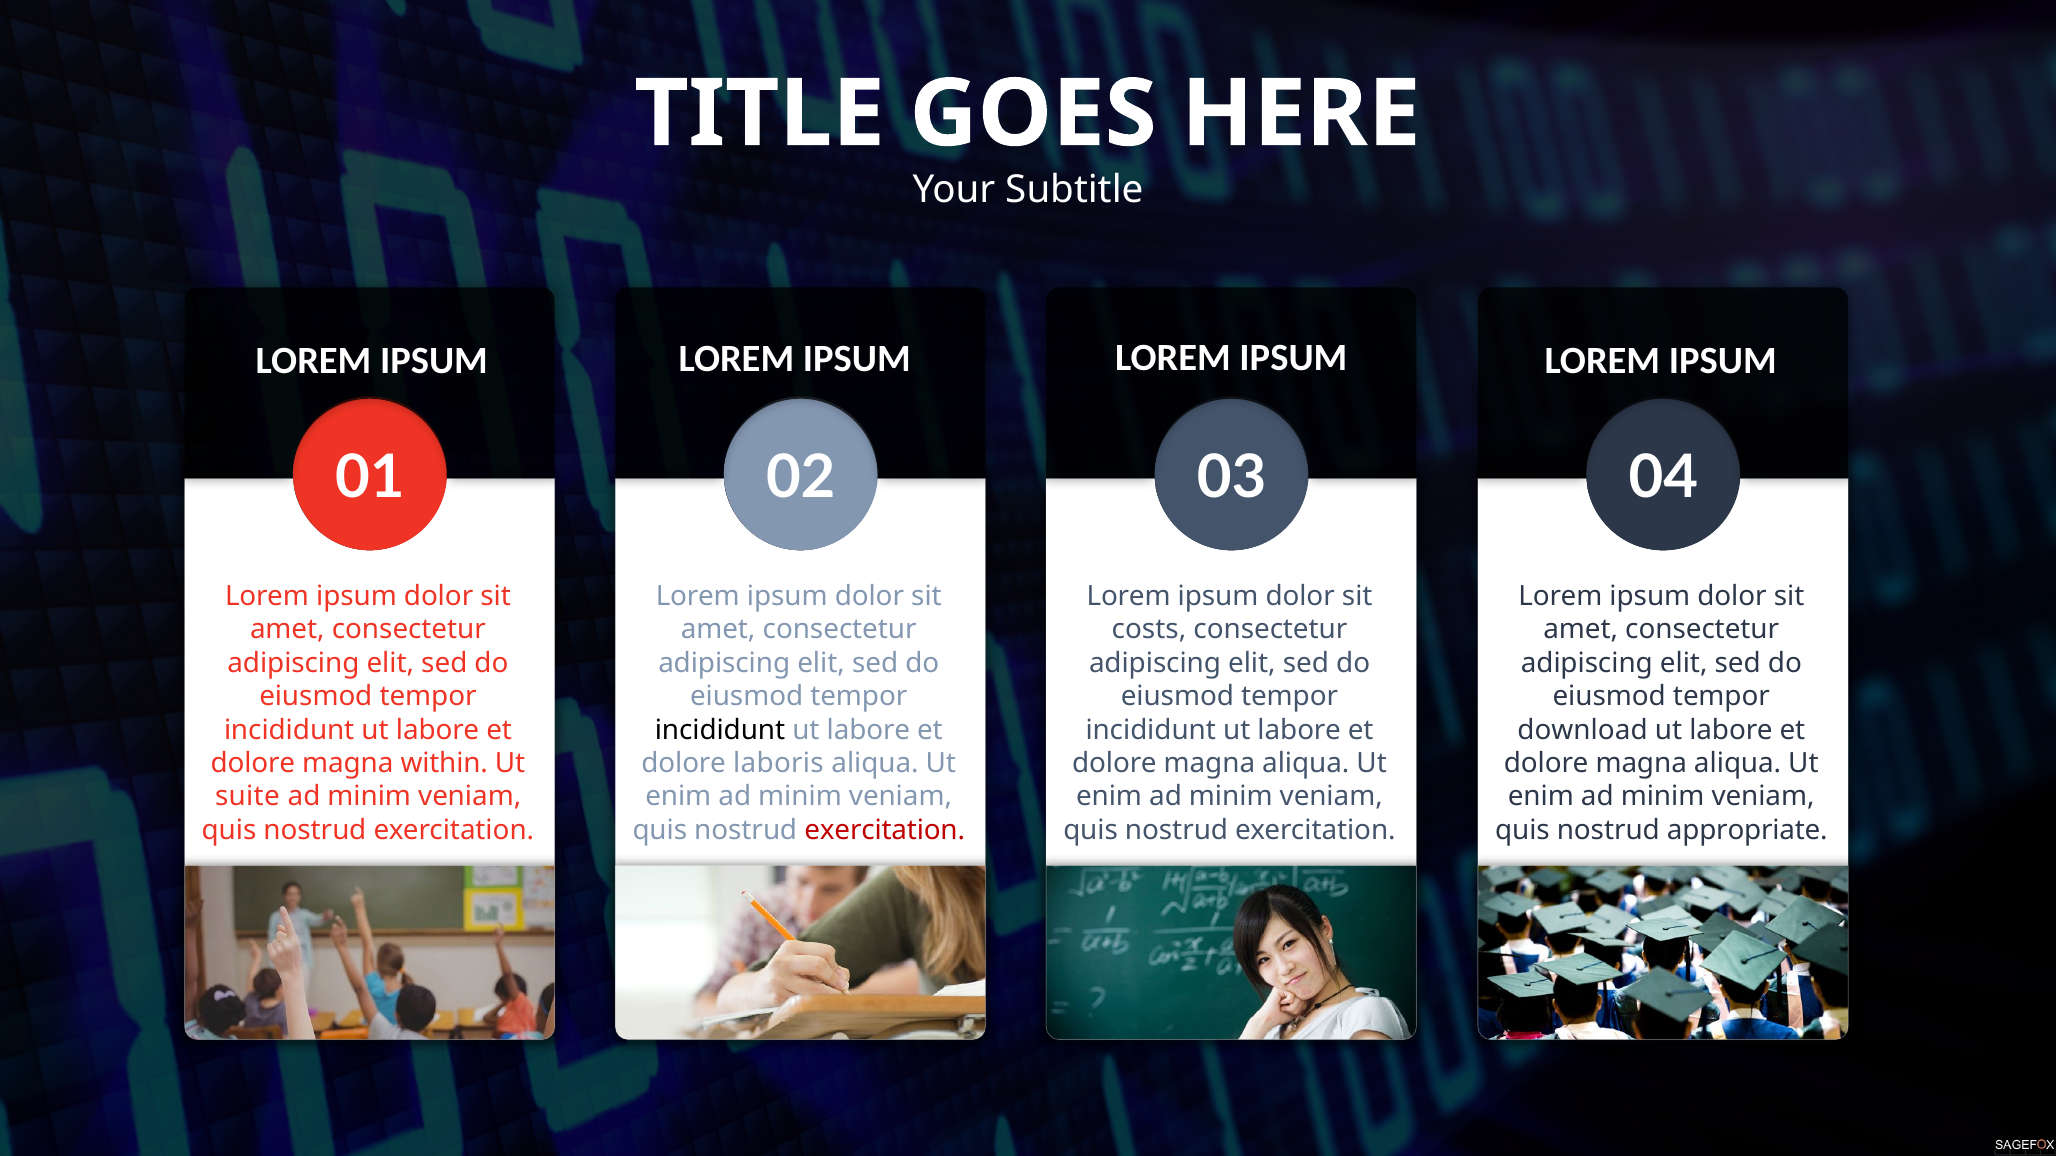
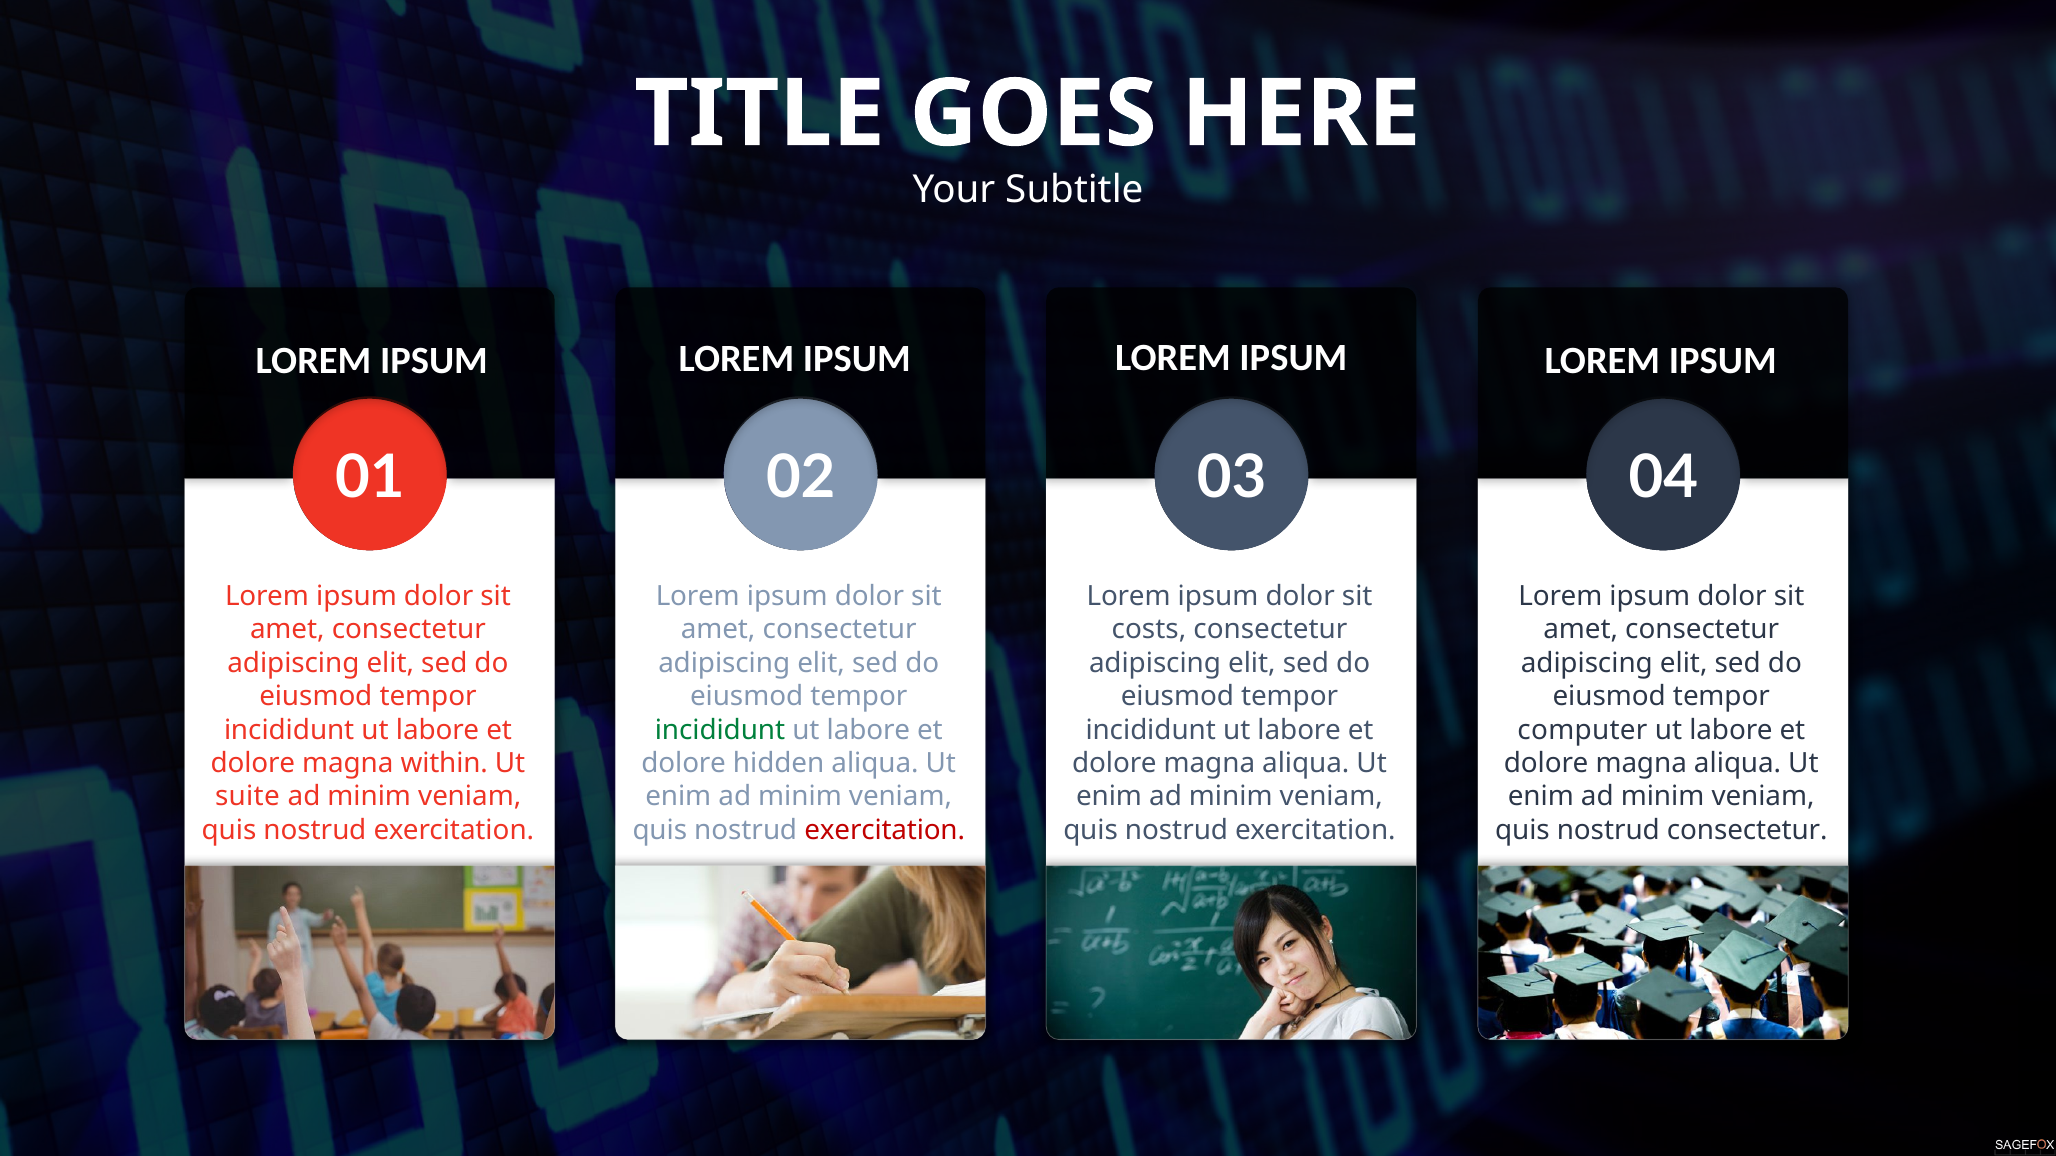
incididunt colour: black -> green (720, 730)
download: download -> computer (1582, 730)
laboris: laboris -> hidden (779, 764)
nostrud appropriate: appropriate -> consectetur (1747, 831)
